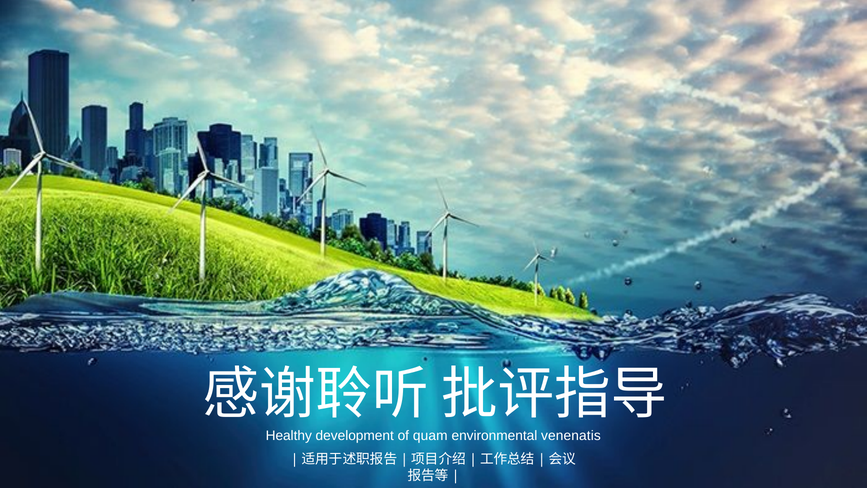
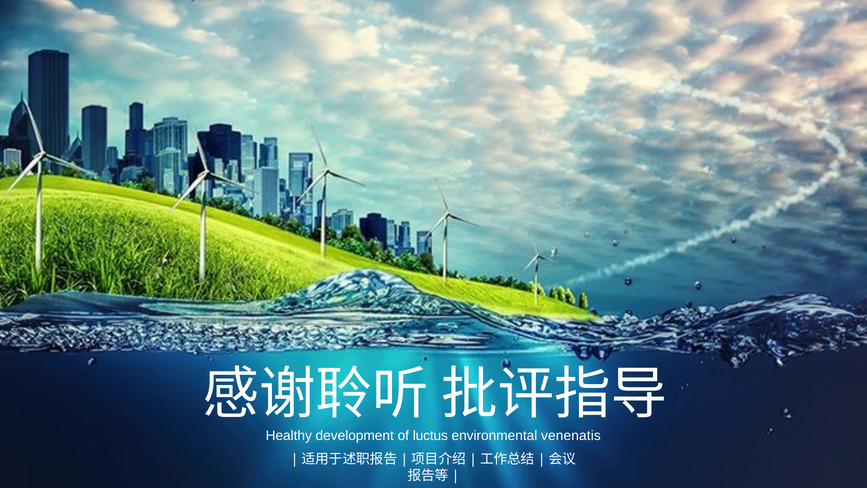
quam: quam -> luctus (430, 436)
